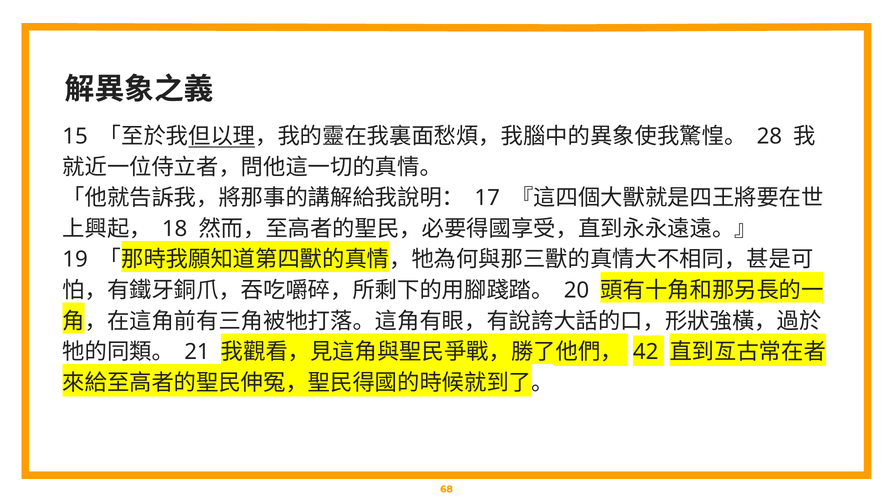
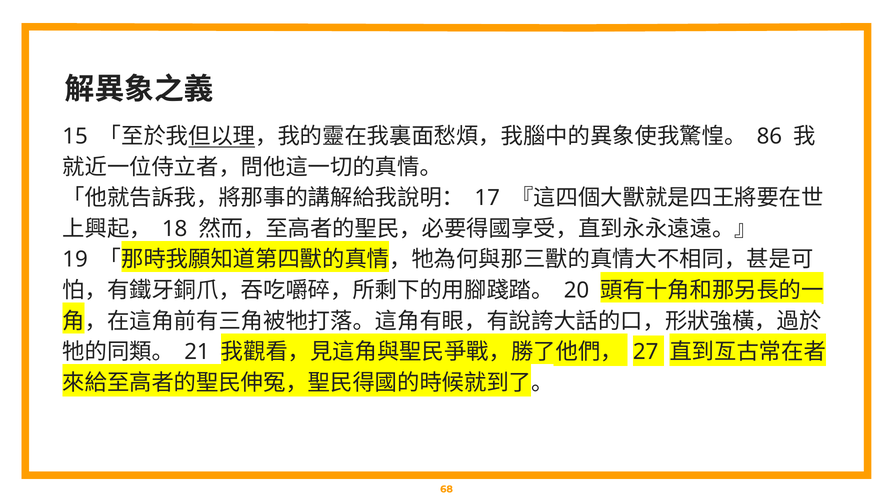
28: 28 -> 86 (769, 137)
42: 42 -> 27 (646, 352)
